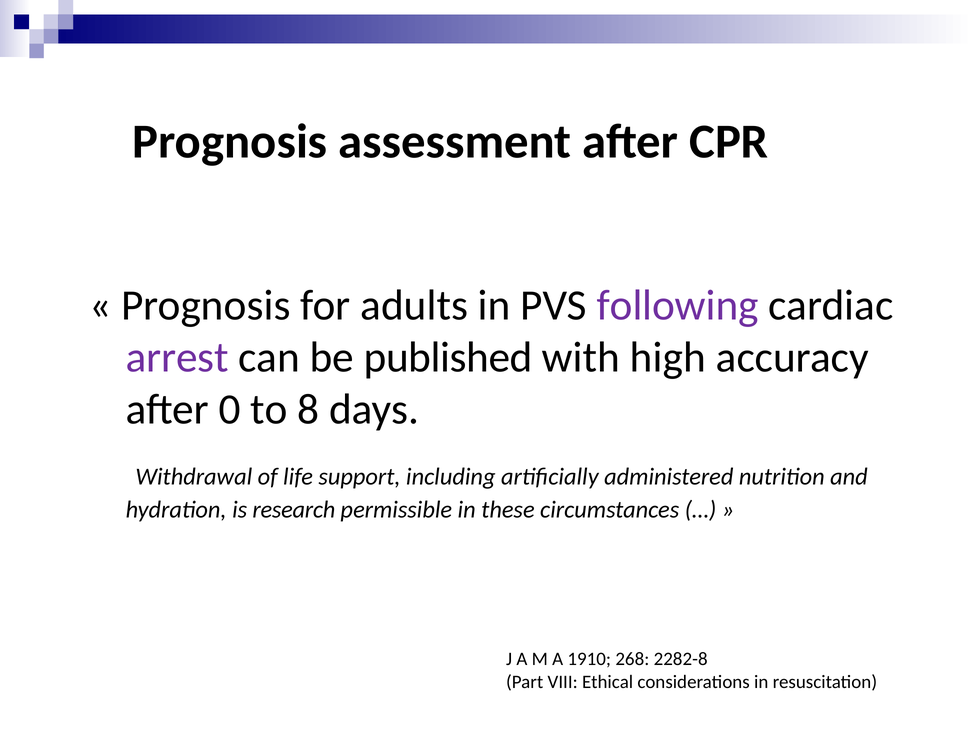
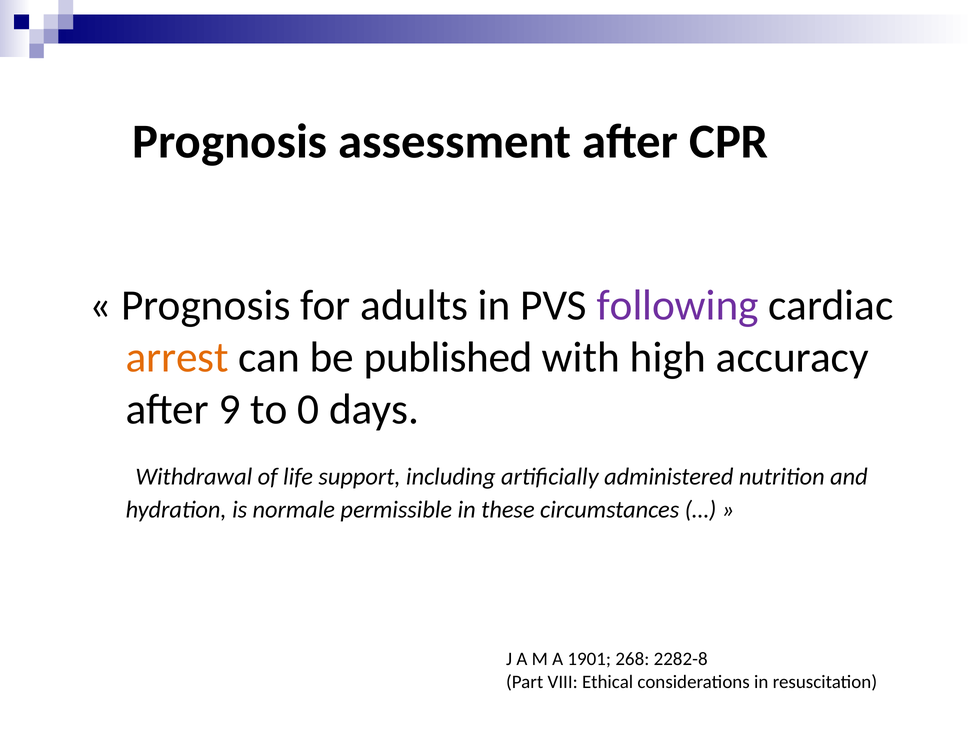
arrest colour: purple -> orange (177, 358)
0: 0 -> 9 (230, 410)
8: 8 -> 0 (308, 410)
research: research -> normale (294, 510)
1910: 1910 -> 1901 (589, 659)
